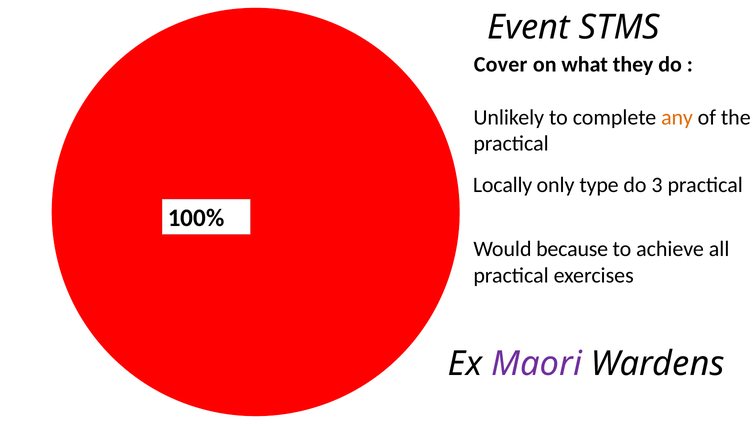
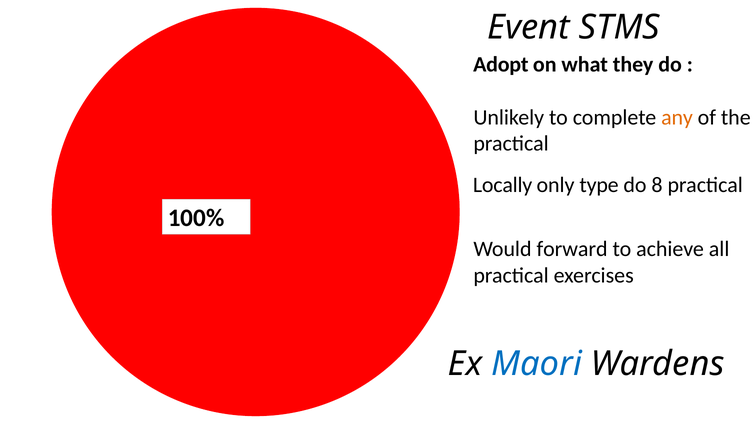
Cover: Cover -> Adopt (501, 64)
3: 3 -> 8 (657, 185)
because: because -> forward (572, 249)
Maori colour: purple -> blue (537, 363)
